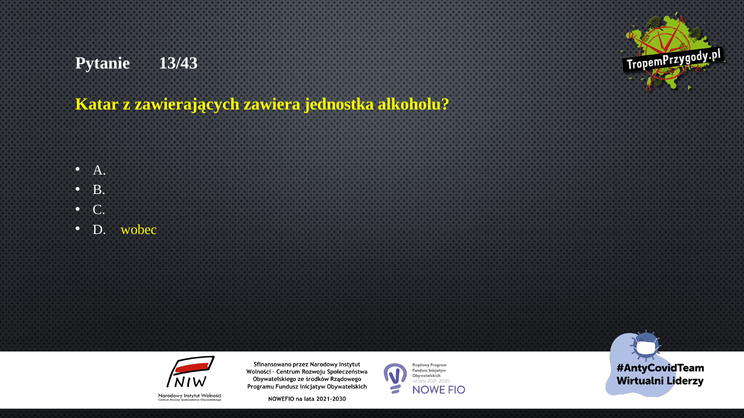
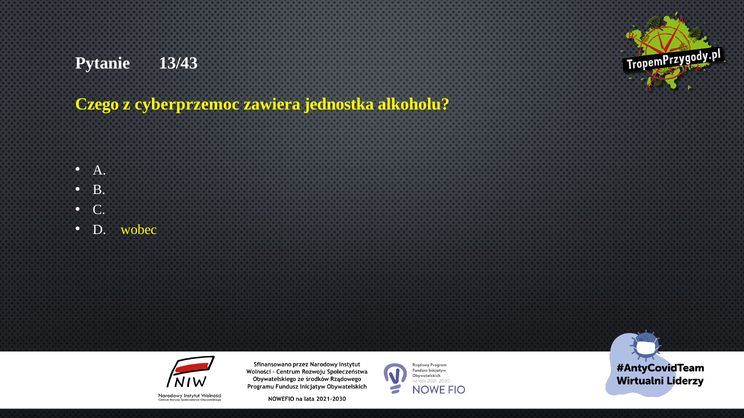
Katar: Katar -> Czego (97, 104)
zawierających: zawierających -> cyberprzemoc (187, 104)
